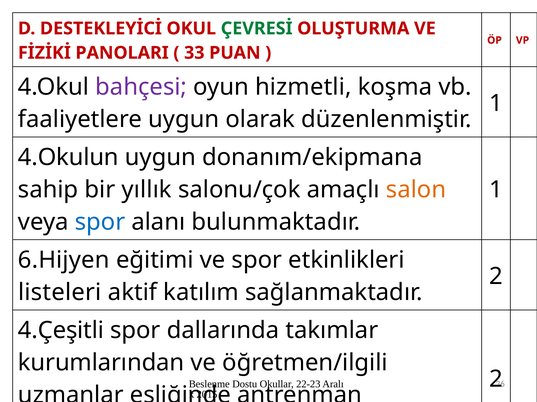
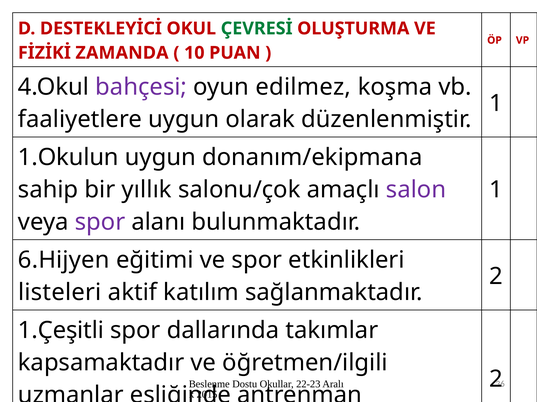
PANOLARI: PANOLARI -> ZAMANDA (122, 53)
33: 33 -> 10 (194, 53)
hizmetli: hizmetli -> edilmez (303, 87)
4.Okulun: 4.Okulun -> 1.Okulun (68, 158)
salon colour: orange -> purple (416, 190)
spor colour: blue -> purple (100, 223)
4.Çeşitli: 4.Çeşitli -> 1.Çeşitli (61, 331)
kurumlarından: kurumlarından -> kapsamaktadır (101, 363)
